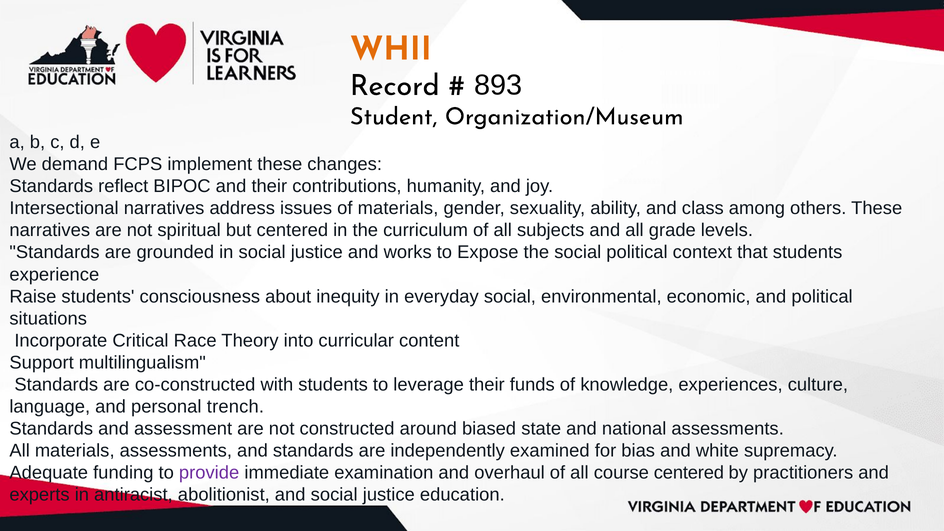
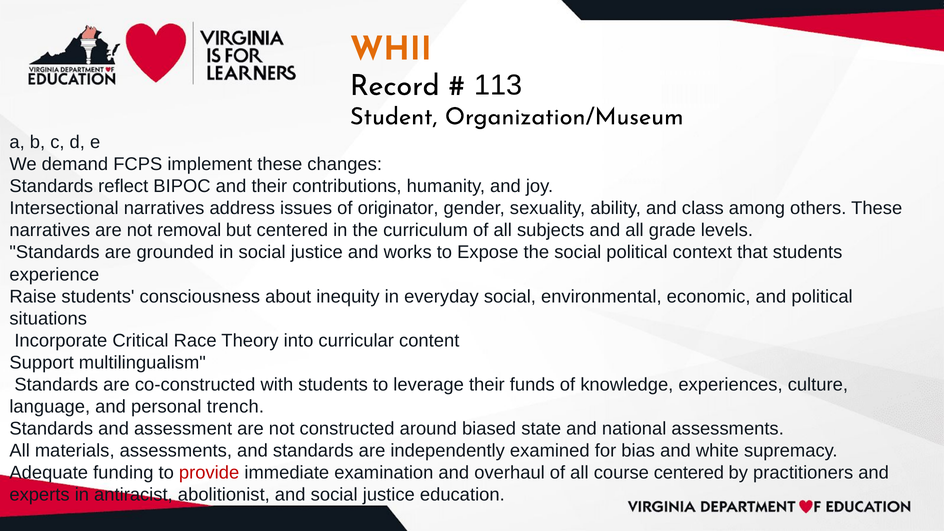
893: 893 -> 113 (498, 85)
of materials: materials -> originator (398, 208)
spiritual: spiritual -> removal (189, 230)
provide colour: purple -> red (209, 473)
